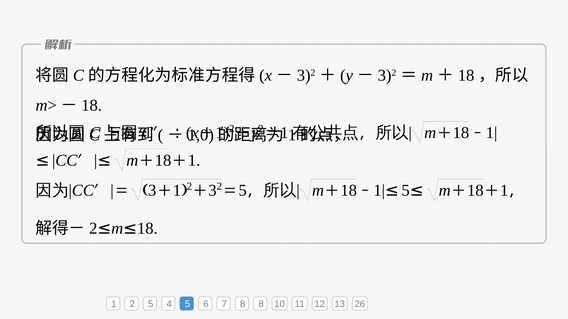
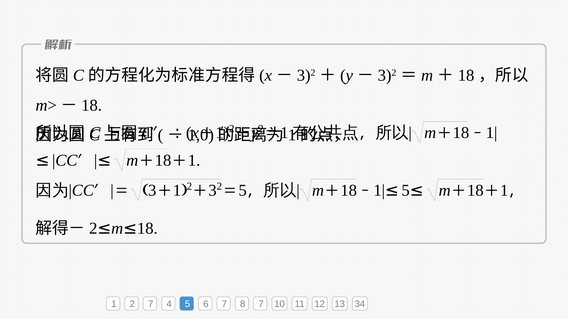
2 5: 5 -> 7 (151, 305)
8 8: 8 -> 7 (261, 305)
26: 26 -> 34 (360, 305)
